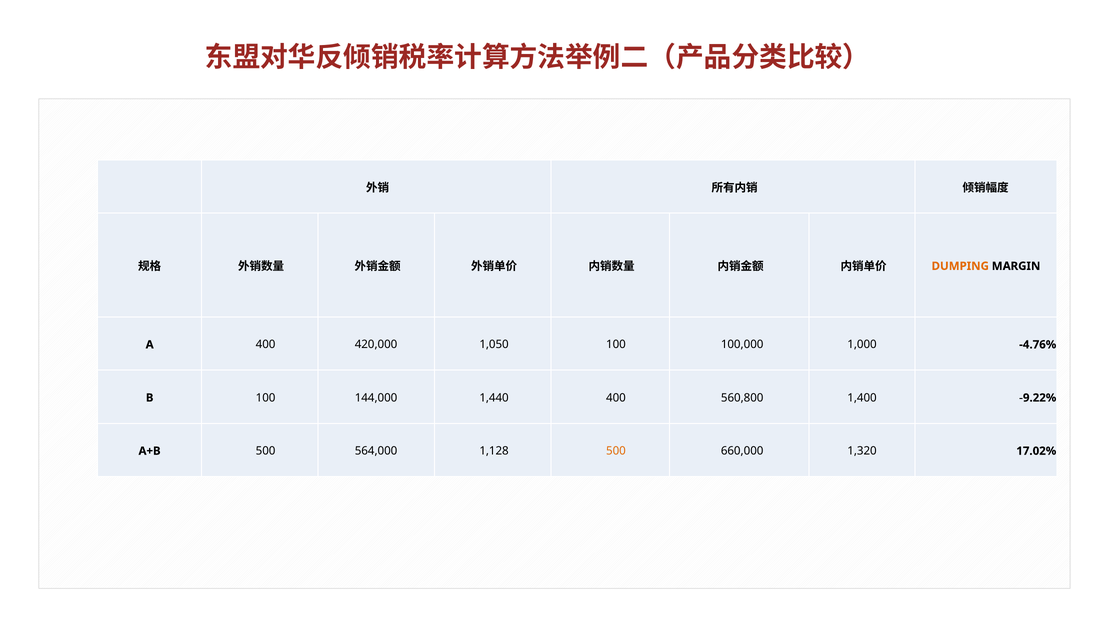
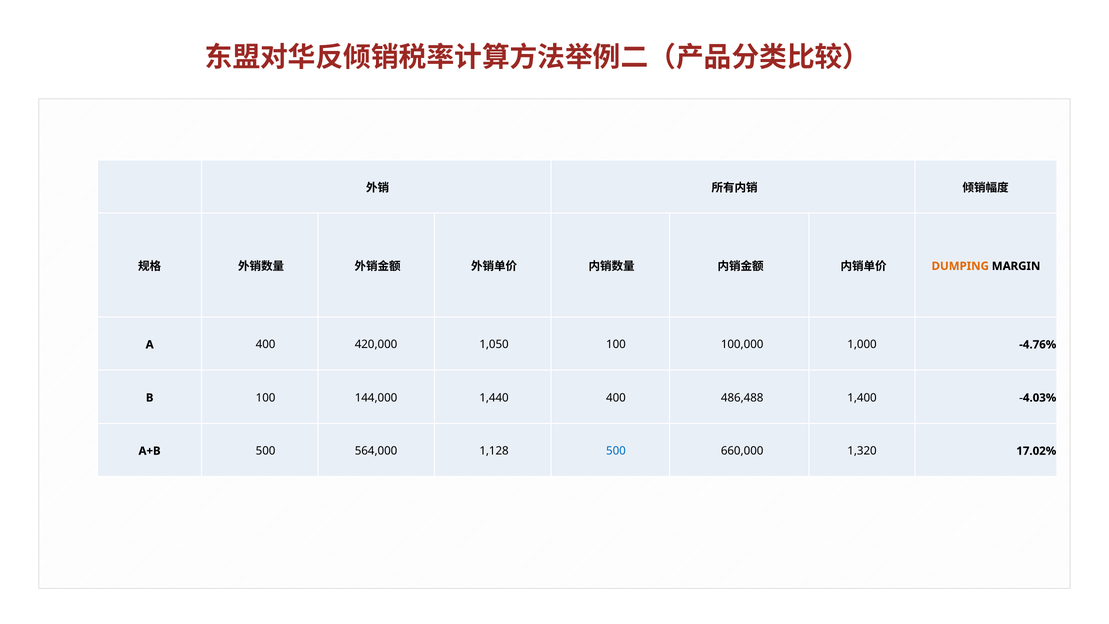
560,800: 560,800 -> 486,488 (742, 398)
-9.22%: -9.22% -> -4.03% (1038, 398)
500 colour: orange -> blue (616, 451)
